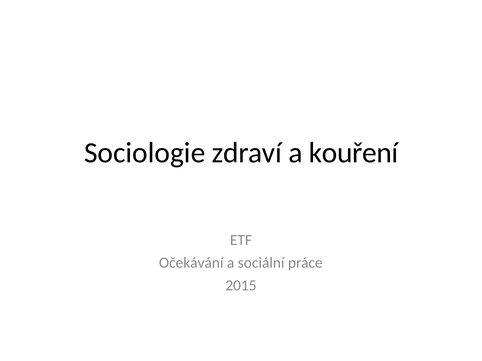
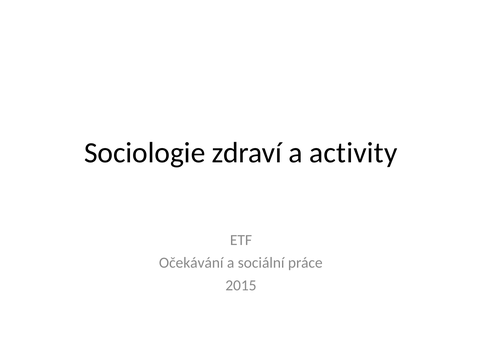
kouření: kouření -> activity (353, 153)
